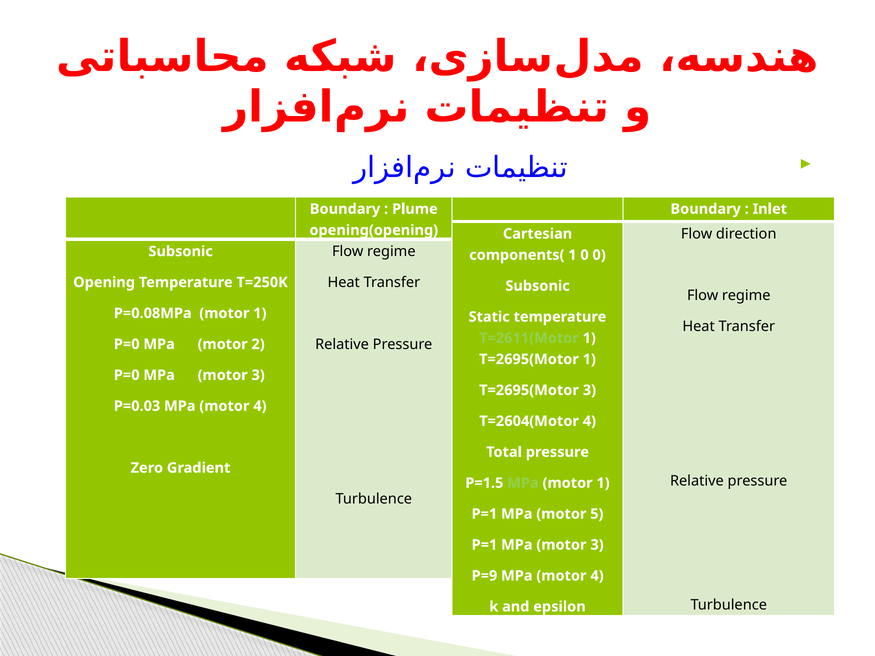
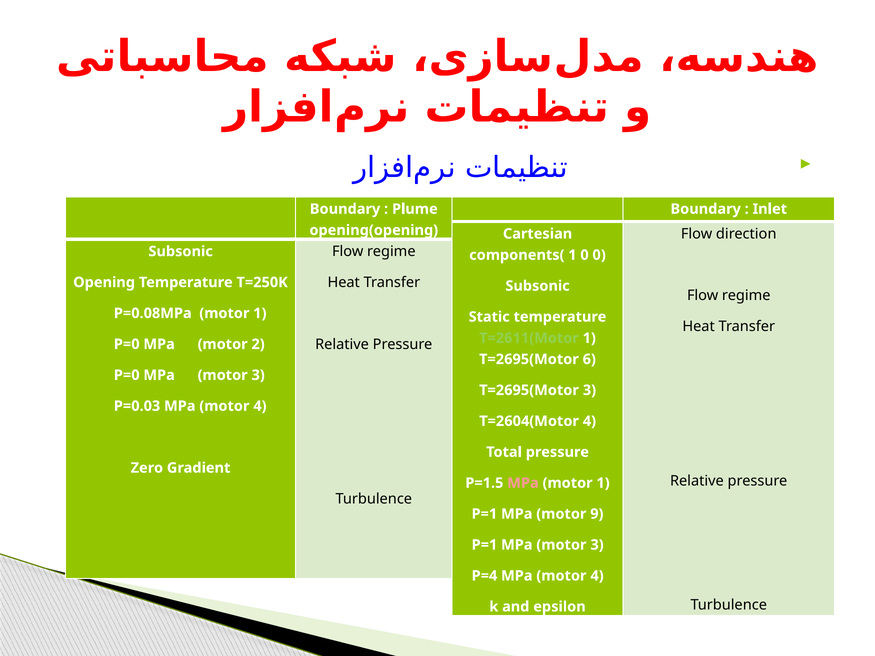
T=2695(Motor 1: 1 -> 6 (589, 359)
MPa colour: light green -> pink (523, 483)
5: 5 -> 9 (597, 514)
P=9: P=9 -> P=4 (484, 576)
